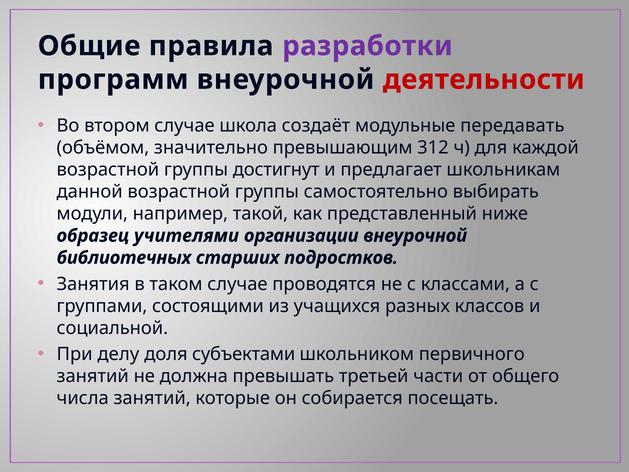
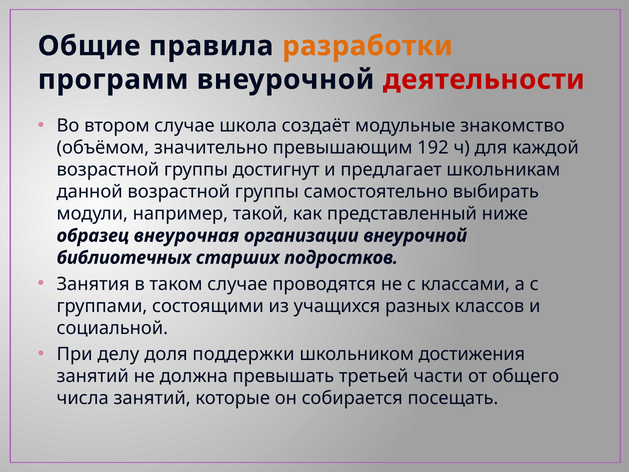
разработки colour: purple -> orange (367, 46)
передавать: передавать -> знакомство (512, 126)
312: 312 -> 192 (433, 148)
учителями: учителями -> внеурочная (186, 236)
субъектами: субъектами -> поддержки (244, 354)
первичного: первичного -> достижения (472, 354)
